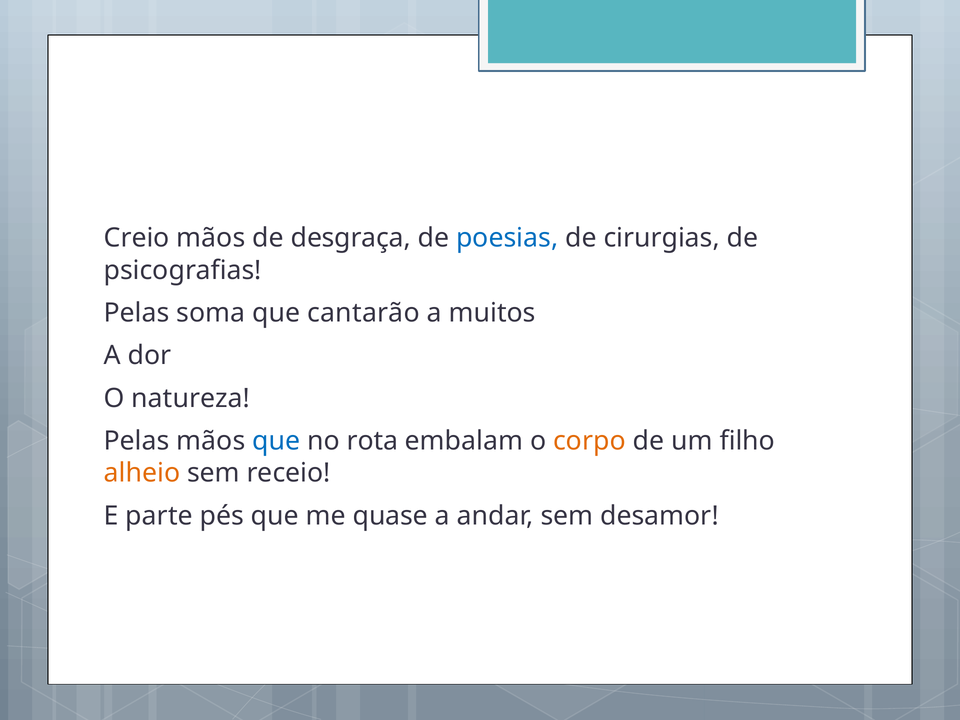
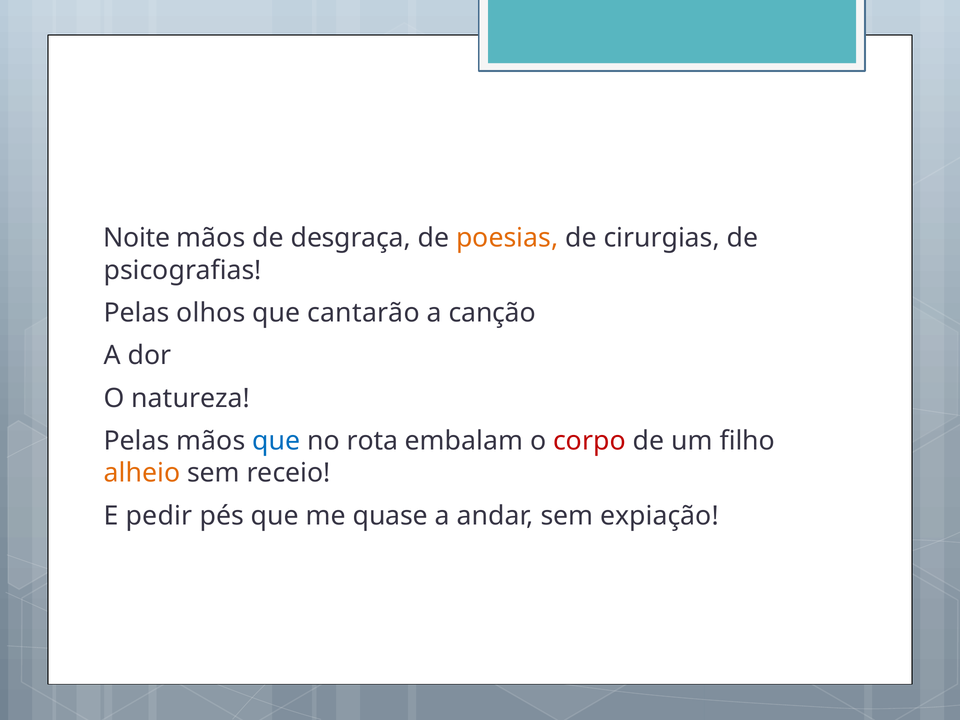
Creio: Creio -> Noite (137, 238)
poesias colour: blue -> orange (507, 238)
soma: soma -> olhos (211, 313)
muitos: muitos -> canção (492, 313)
corpo colour: orange -> red (589, 441)
parte: parte -> pedir (159, 516)
desamor: desamor -> expiação (659, 516)
